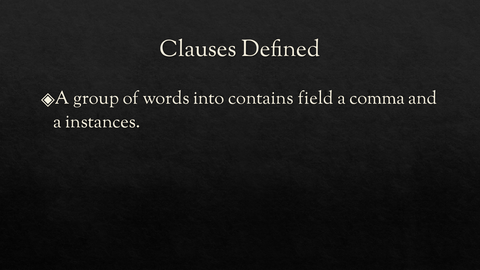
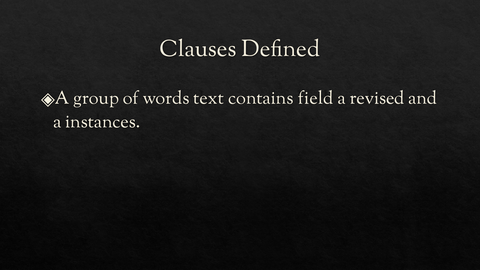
into: into -> text (209, 98)
comma: comma -> revised (377, 98)
